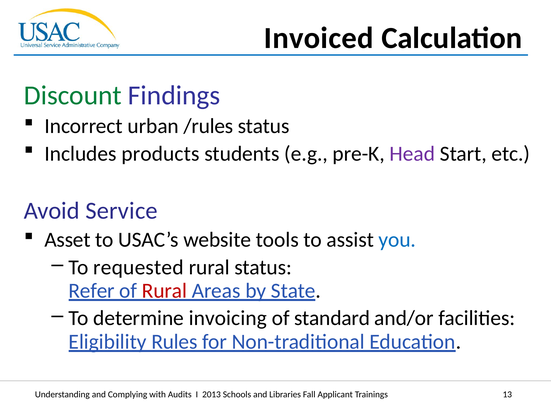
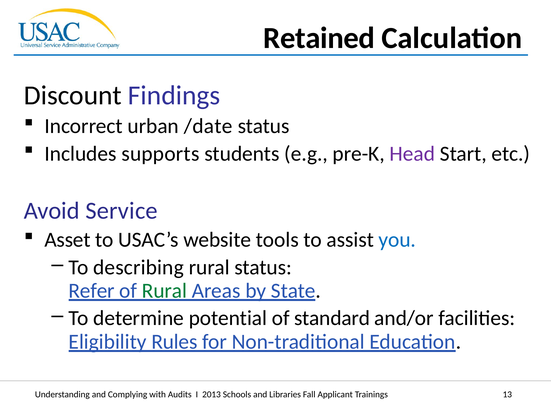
Invoiced: Invoiced -> Retained (319, 38)
Discount colour: green -> black (73, 96)
/rules: /rules -> /date (208, 126)
products: products -> supports (160, 154)
requested: requested -> describing (139, 267)
Rural colour: red -> green (164, 291)
invoicing: invoicing -> potential (228, 318)
